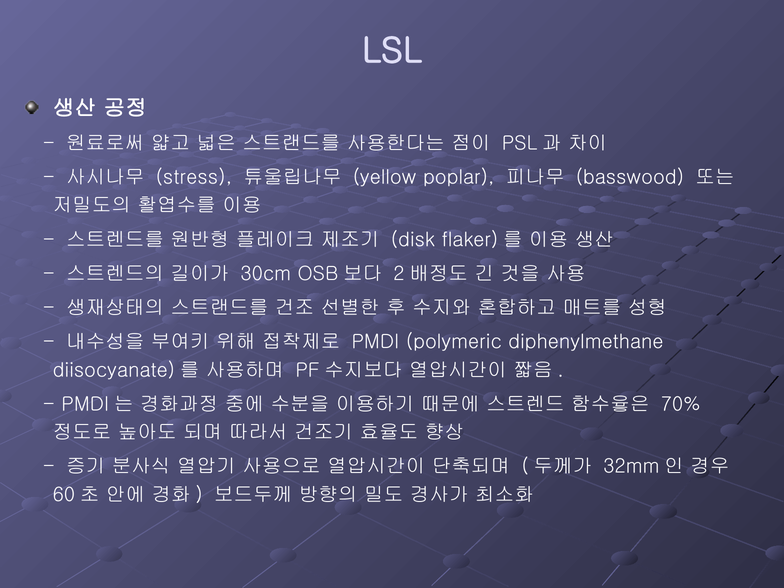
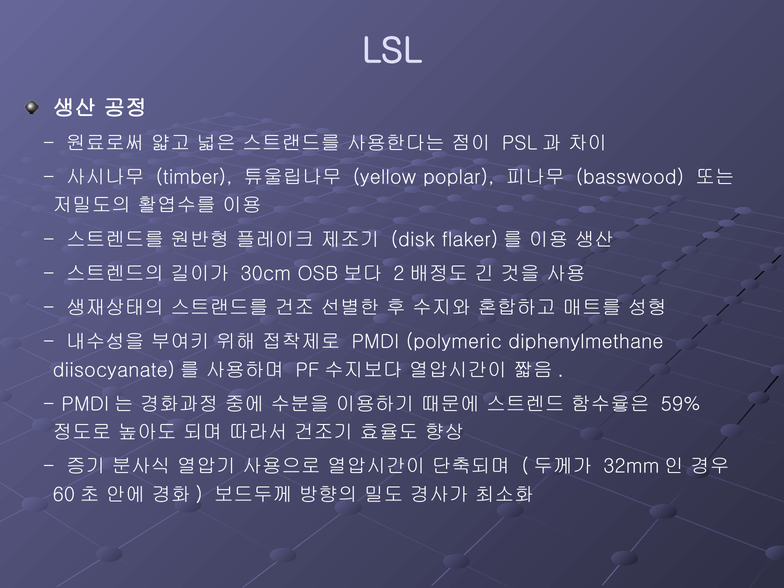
stress: stress -> timber (194, 177)
70%: 70% -> 59% (681, 404)
